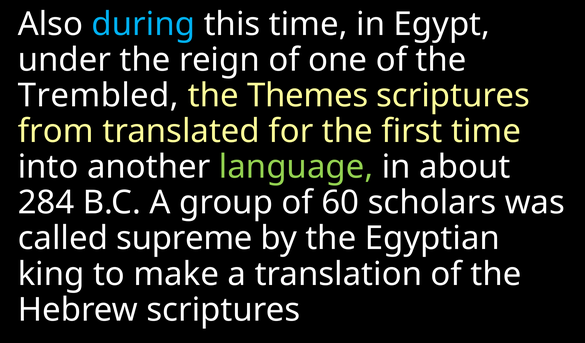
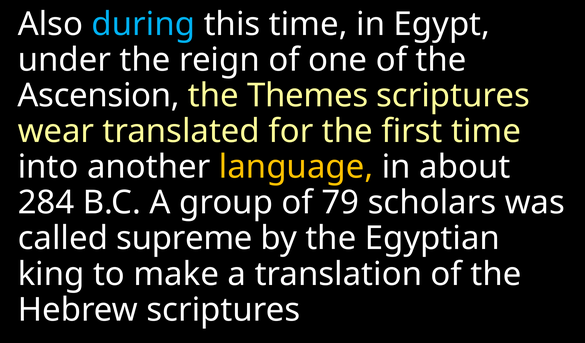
Trembled: Trembled -> Ascension (99, 96)
from: from -> wear (56, 131)
language colour: light green -> yellow (296, 167)
60: 60 -> 79 (340, 203)
